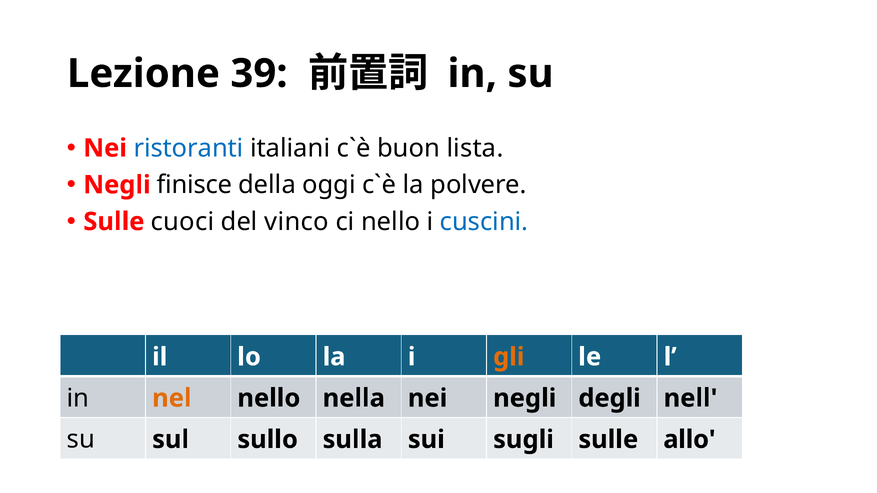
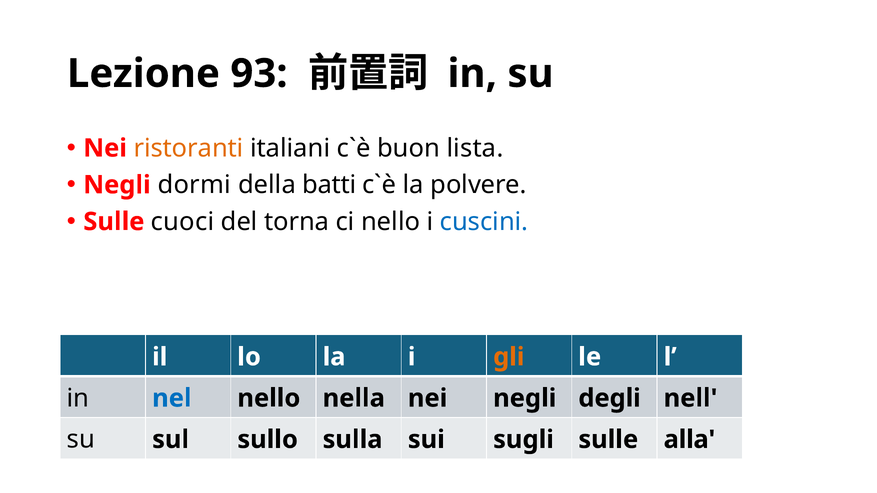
39: 39 -> 93 (259, 74)
ristoranti colour: blue -> orange (189, 148)
finisce: finisce -> dormi (194, 185)
oggi: oggi -> batti (329, 185)
vinco: vinco -> torna (297, 222)
nel colour: orange -> blue (172, 398)
allo: allo -> alla (689, 440)
